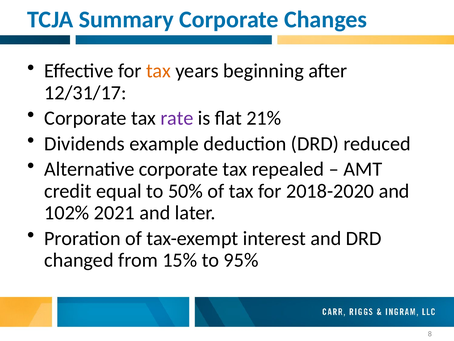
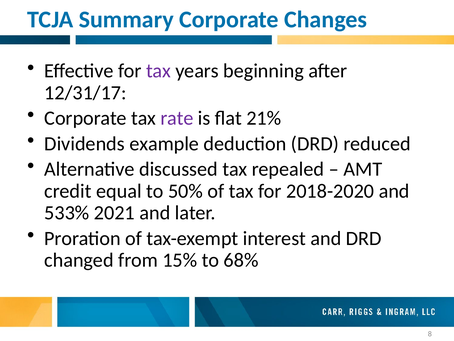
tax colour: orange -> purple (158, 71)
Alternative corporate: corporate -> discussed (178, 169)
102%: 102% -> 533% (67, 213)
95%: 95% -> 68% (241, 260)
